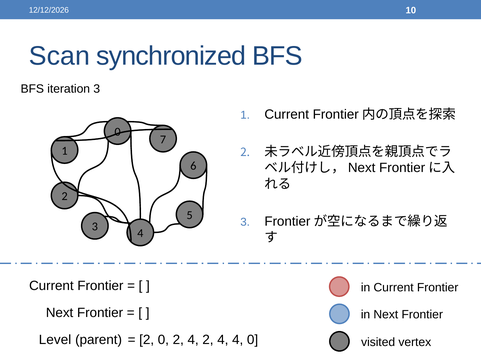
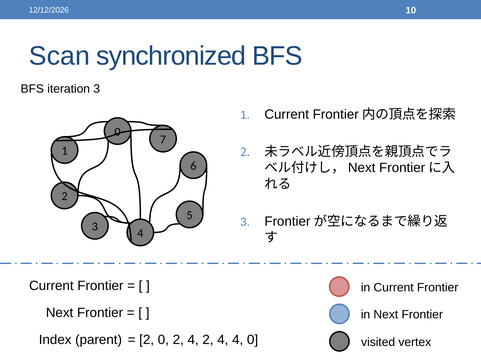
Level: Level -> Index (55, 340)
